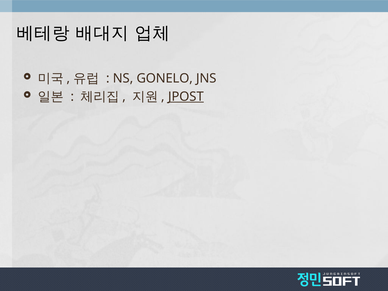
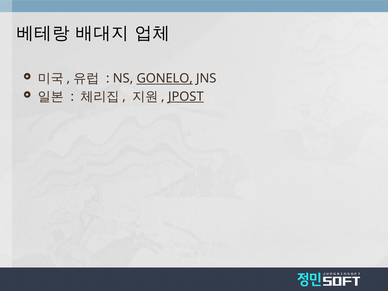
GONELO underline: none -> present (165, 78)
